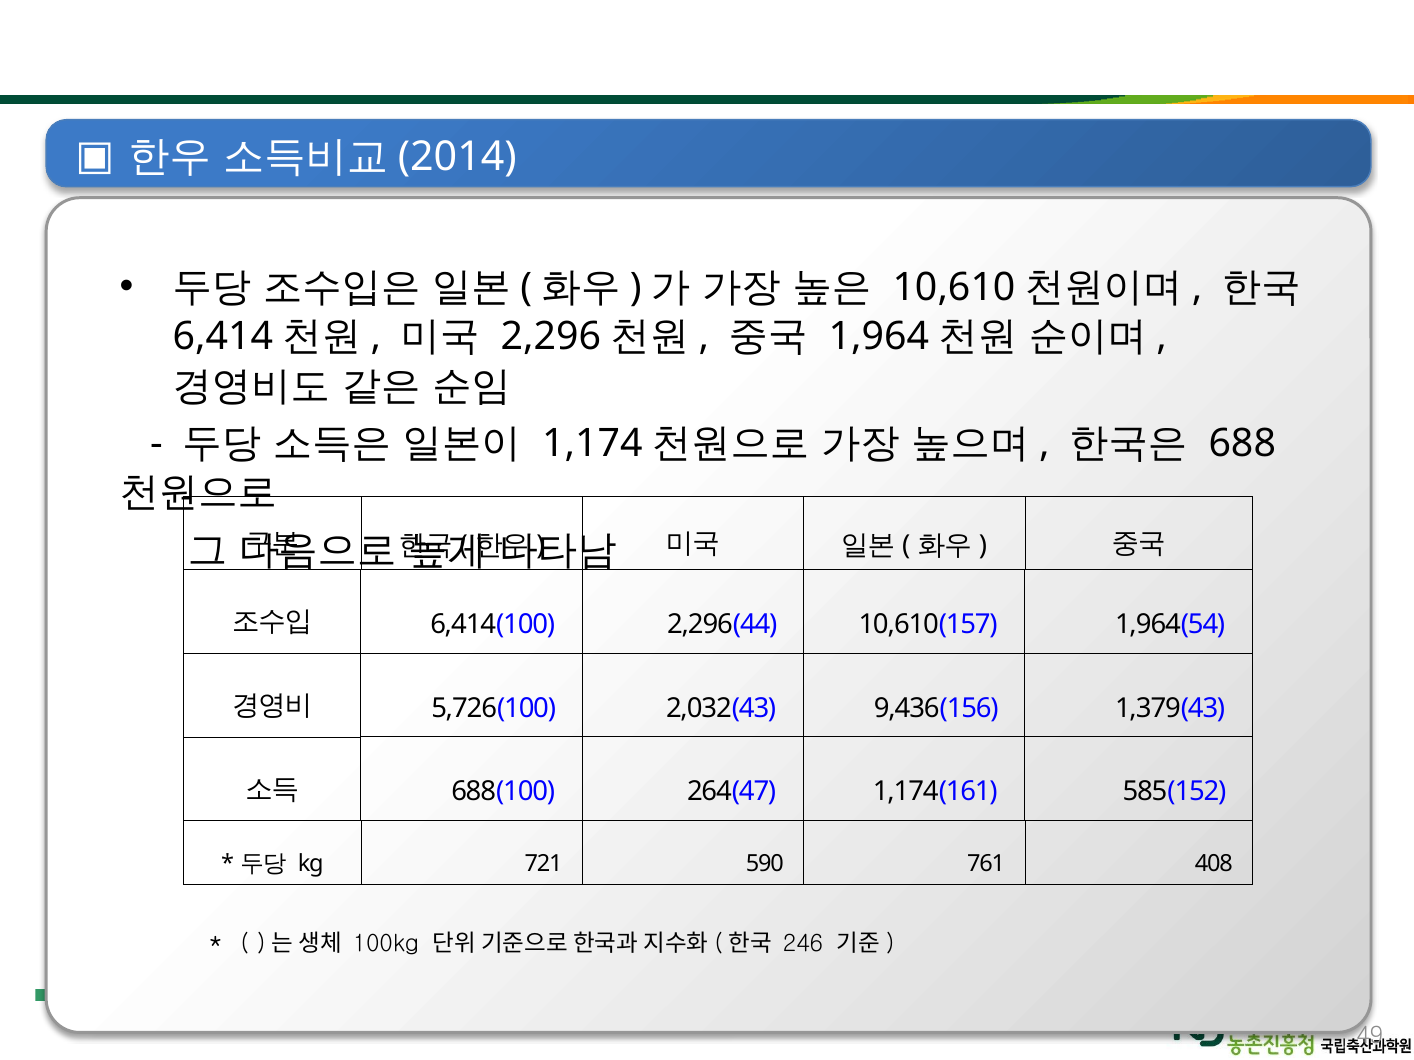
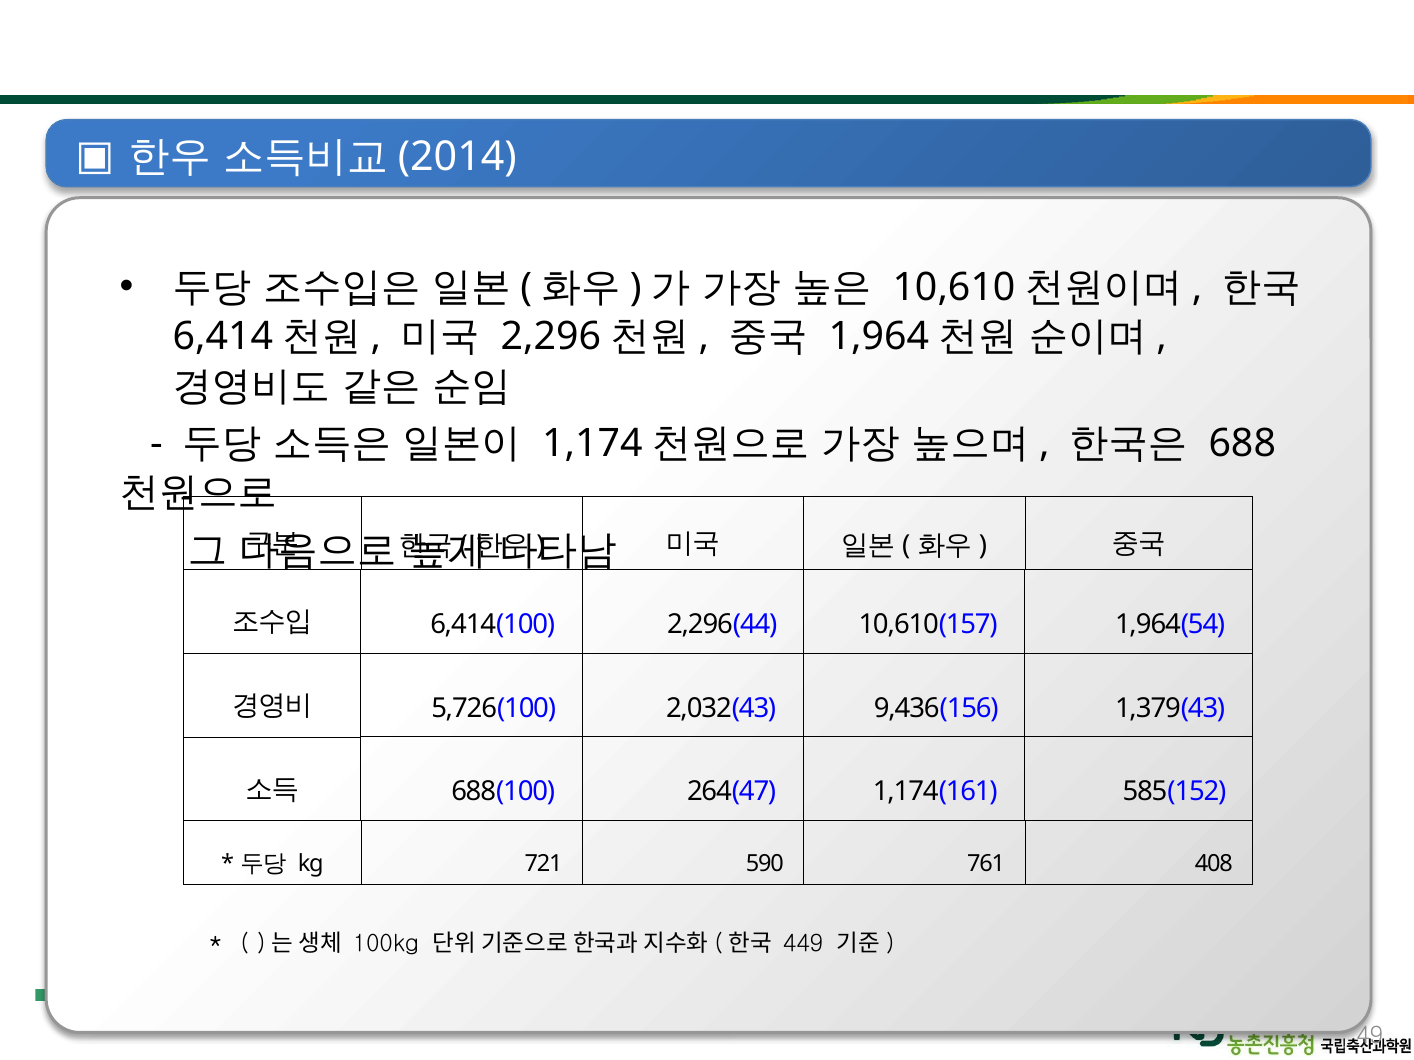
246: 246 -> 449 (803, 944)
